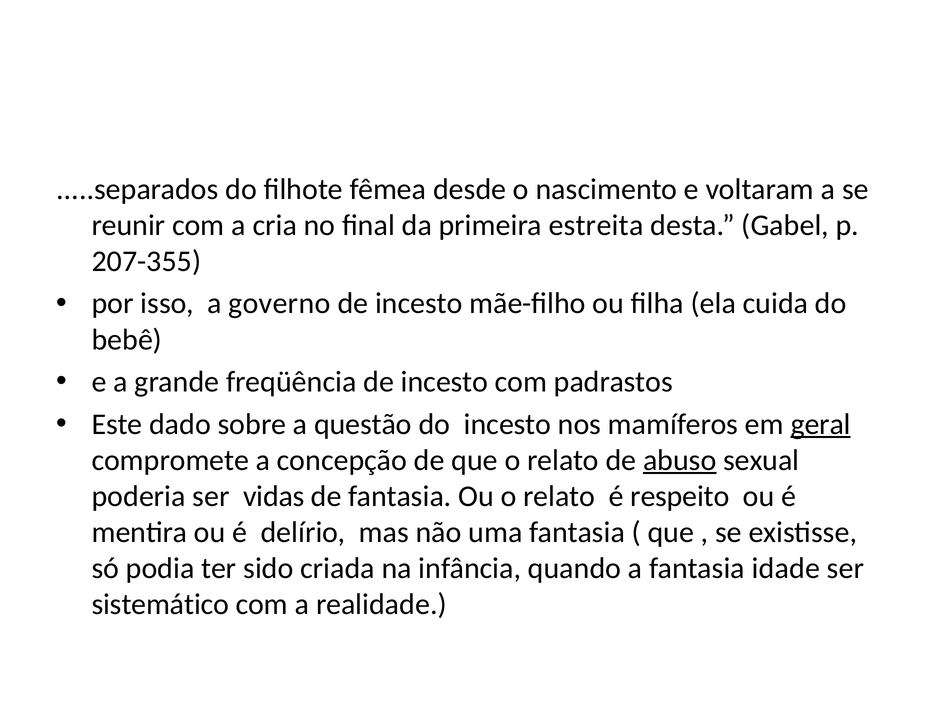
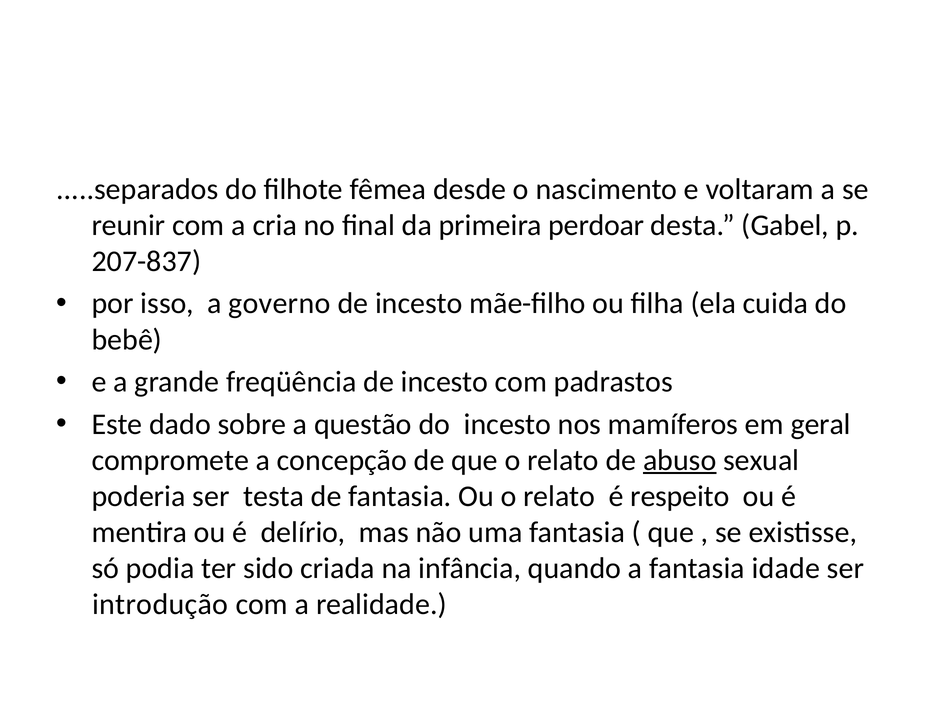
estreita: estreita -> perdoar (596, 225)
207-355: 207-355 -> 207-837 (146, 261)
geral underline: present -> none (821, 424)
vidas: vidas -> testa (274, 496)
sistemático: sistemático -> introdução (160, 604)
